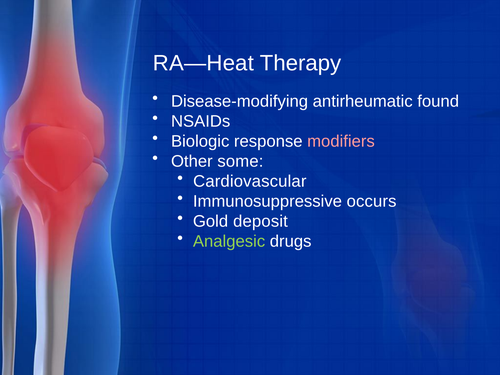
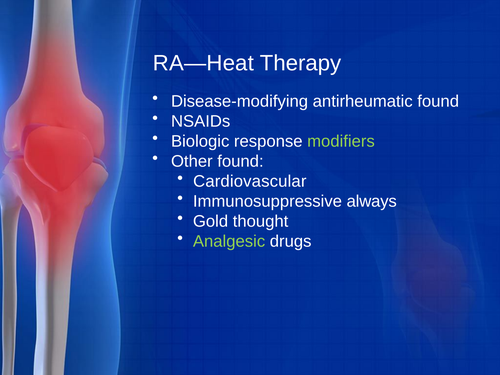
modifiers colour: pink -> light green (341, 141)
Other some: some -> found (240, 161)
occurs: occurs -> always (372, 201)
deposit: deposit -> thought (261, 221)
